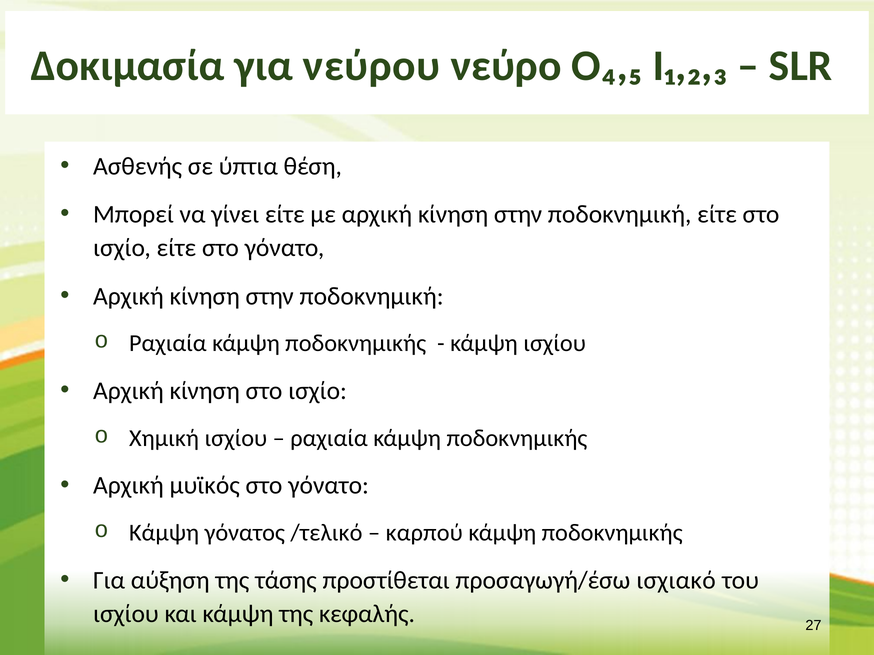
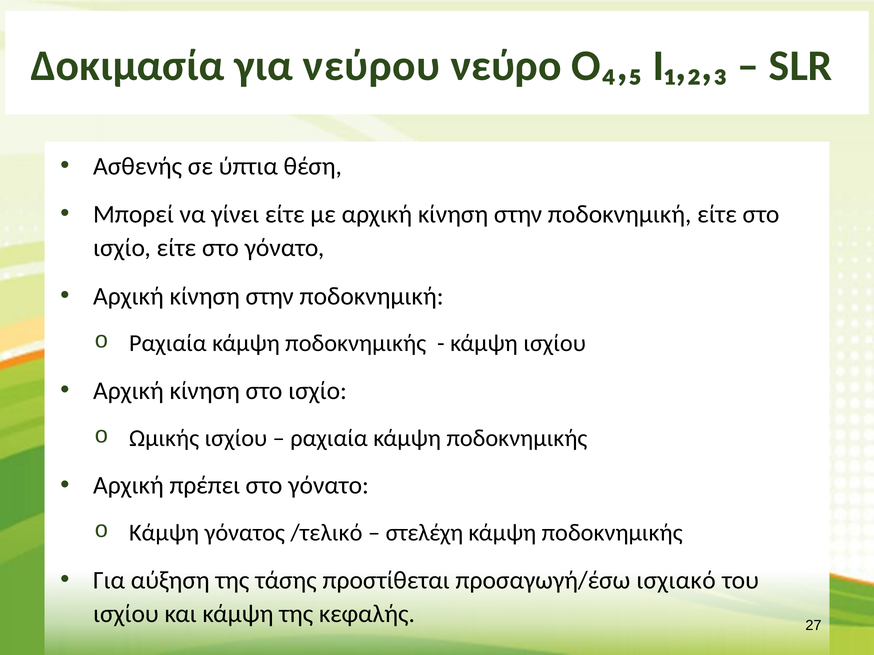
Χημική: Χημική -> Ωμικής (164, 438)
μυϊκός: μυϊκός -> πρέπει (205, 486)
καρπού: καρπού -> στελέχη (424, 533)
